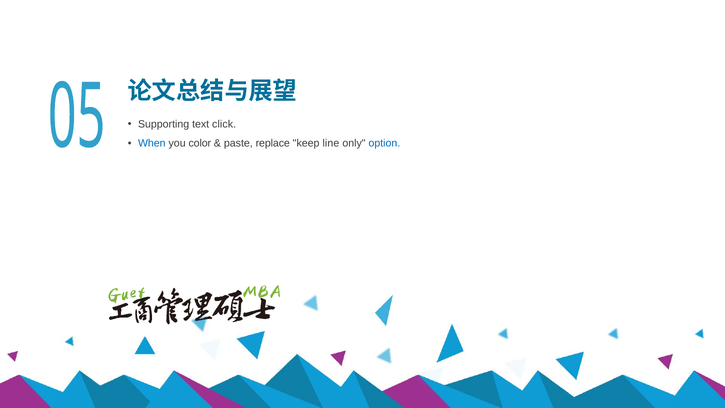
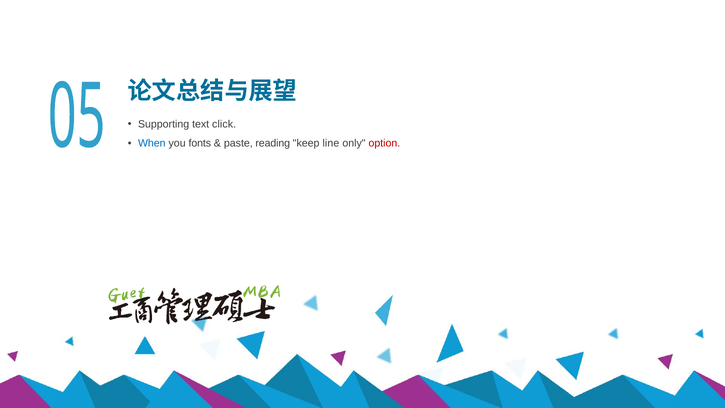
color: color -> fonts (200, 143)
replace: replace -> reading (273, 143)
option colour: blue -> red (384, 143)
